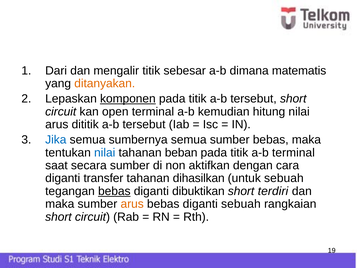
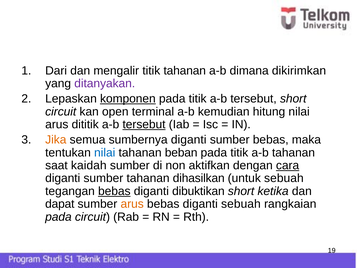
titik sebesar: sebesar -> tahanan (185, 71)
matematis: matematis -> dikirimkan (299, 71)
ditanyakan colour: orange -> purple (105, 83)
tersebut underline: none -> present (144, 124)
Jika colour: blue -> orange (56, 140)
sumbernya semua: semua -> diganti (189, 140)
a-b terminal: terminal -> tahanan (293, 152)
secara: secara -> kaidah (89, 165)
cara underline: none -> present (288, 165)
transfer: transfer -> sumber (103, 178)
terdiri: terdiri -> ketika (273, 191)
maka: maka -> dapat (60, 204)
short: short -> pada (58, 217)
